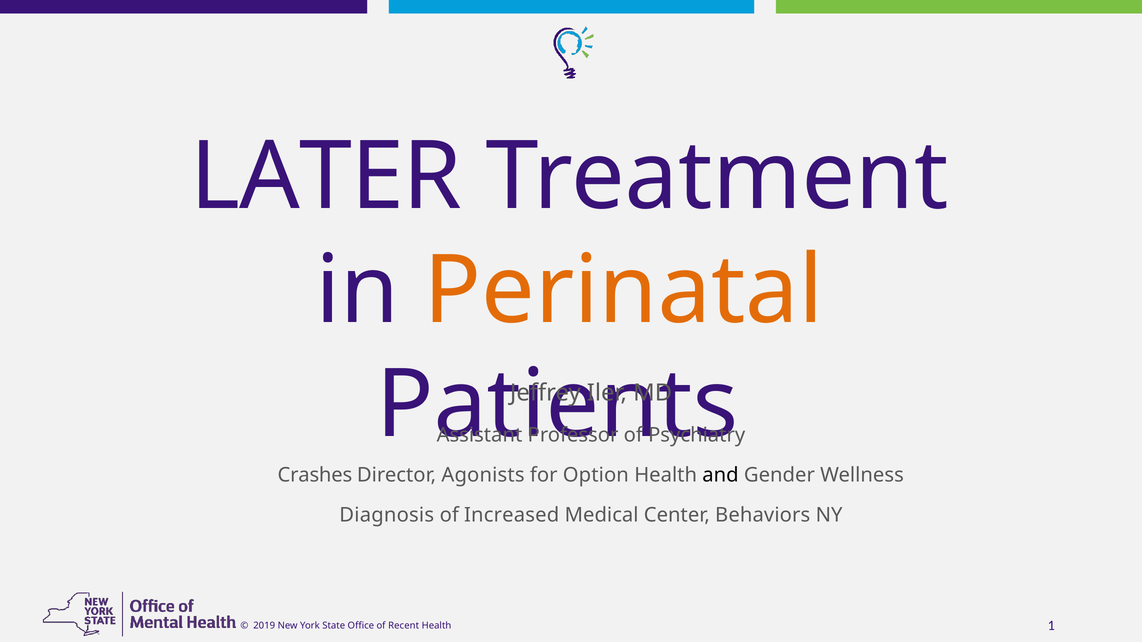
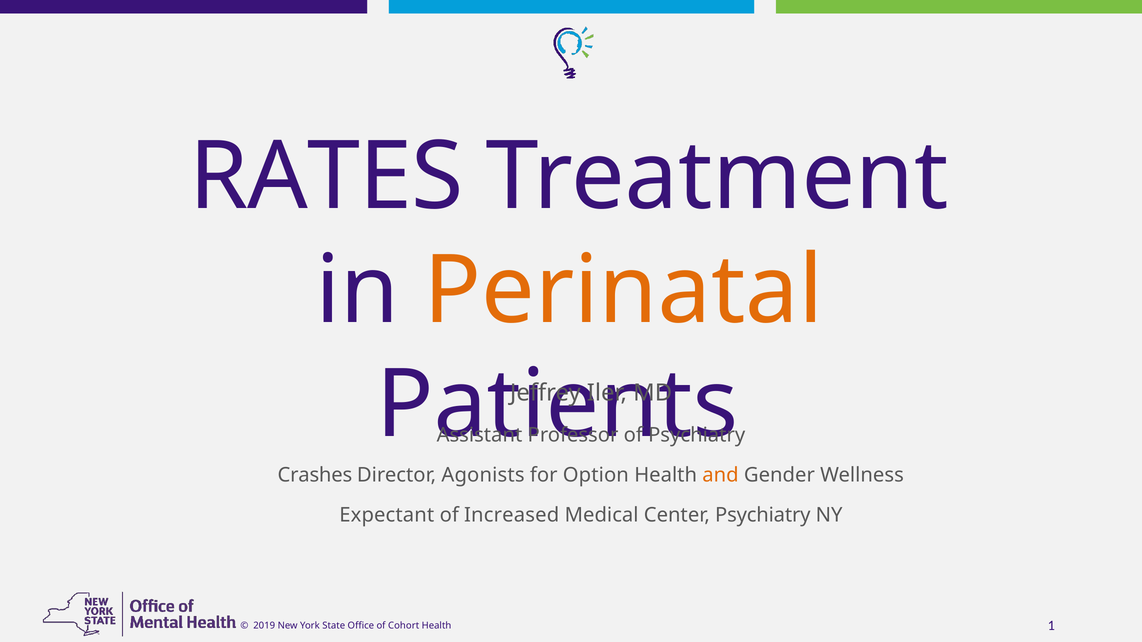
LATER: LATER -> RATES (326, 177)
and colour: black -> orange (720, 475)
Diagnosis: Diagnosis -> Expectant (387, 516)
Center Behaviors: Behaviors -> Psychiatry (763, 516)
Recent: Recent -> Cohort (404, 626)
